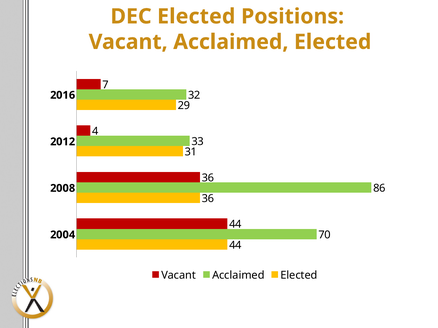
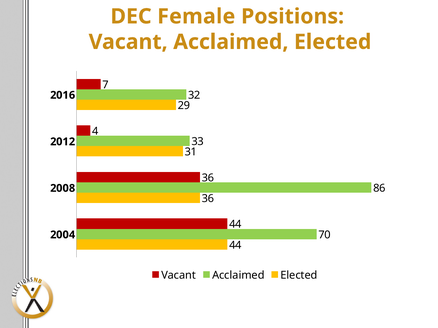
DEC Elected: Elected -> Female (196, 16)
